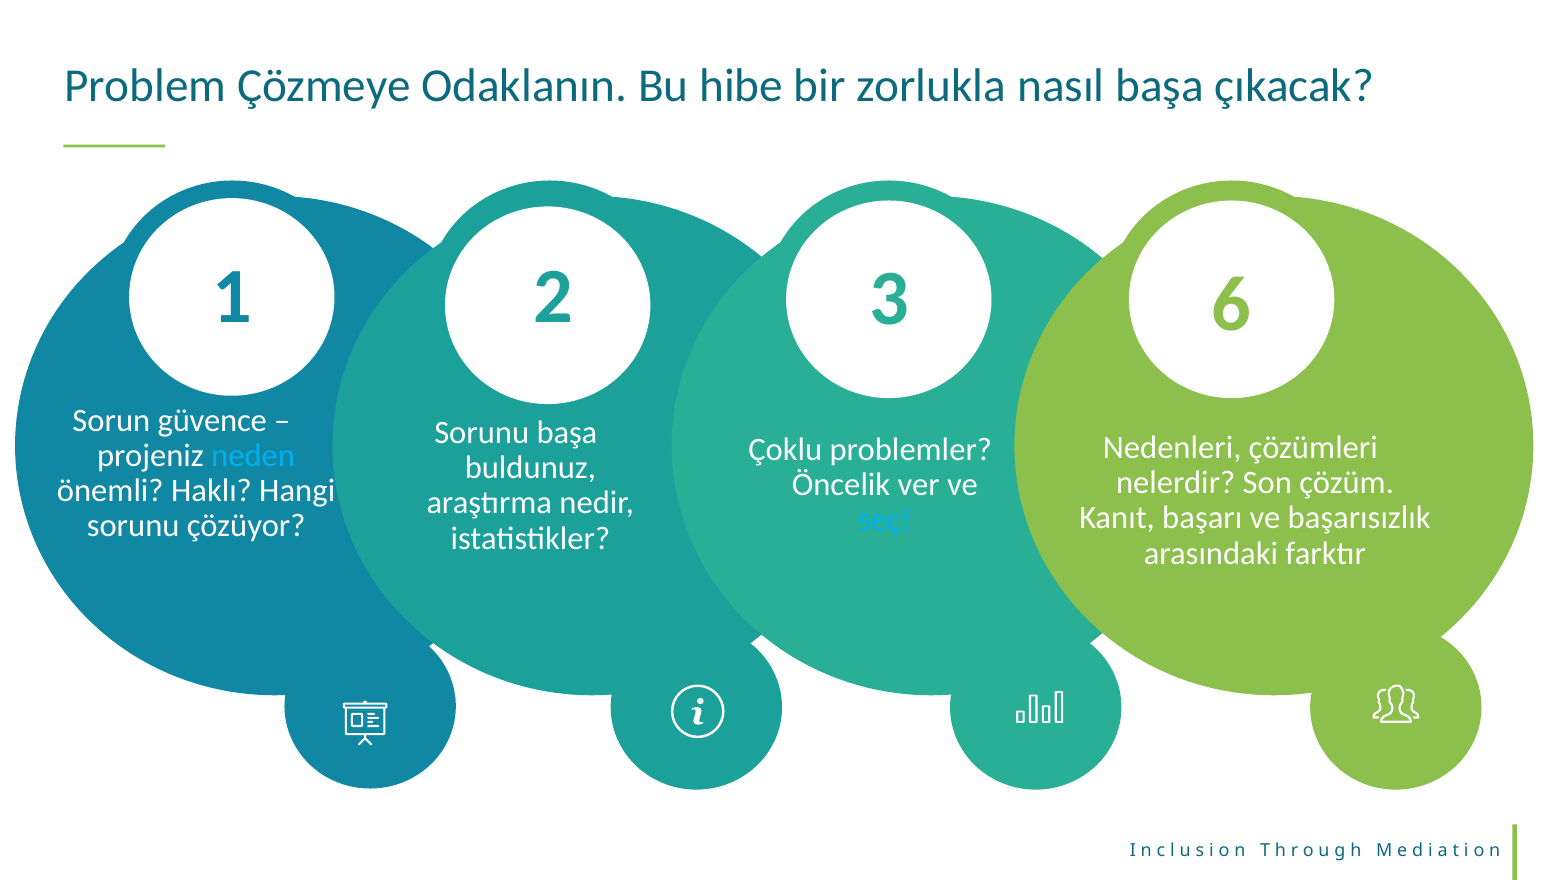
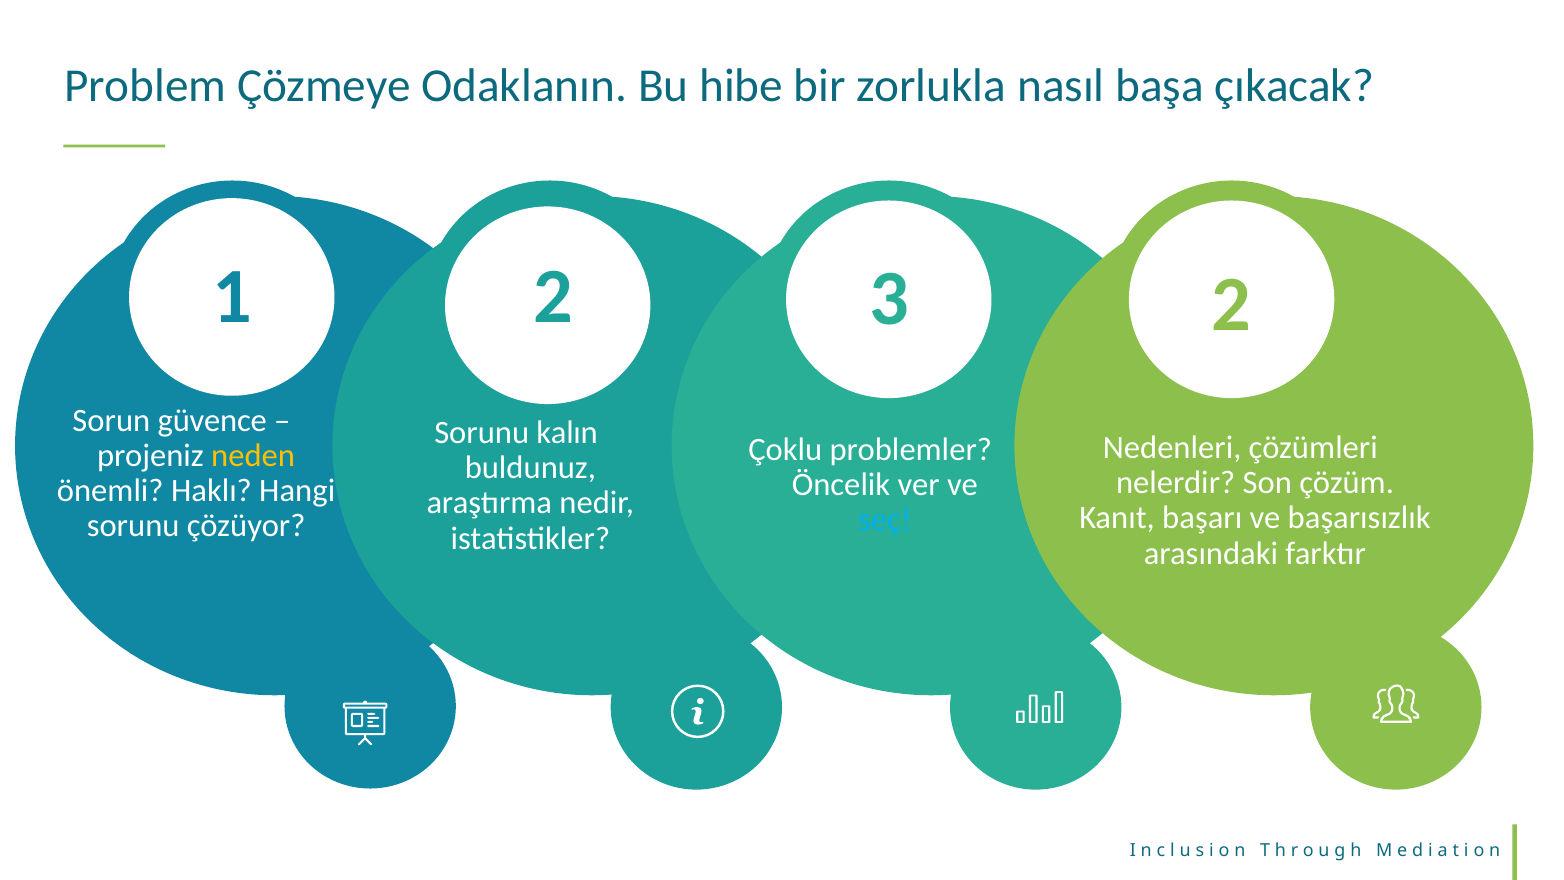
3 6: 6 -> 2 (1232, 305)
Sorunu başa: başa -> kalın (567, 433)
neden colour: light blue -> yellow (253, 456)
